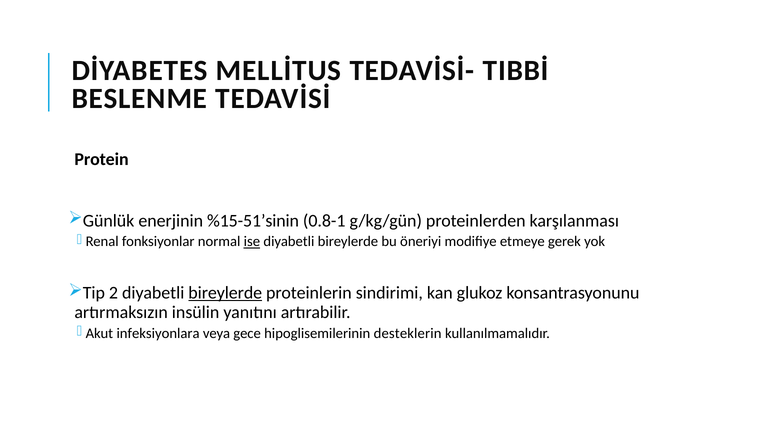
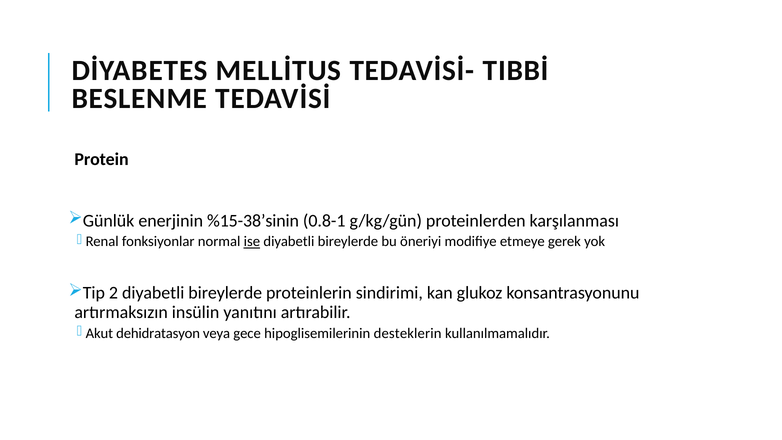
%15-51’sinin: %15-51’sinin -> %15-38’sinin (253, 221)
bireylerde underline: present -> none (225, 293)
infeksiyonlara: infeksiyonlara -> dehidratasyon (158, 333)
